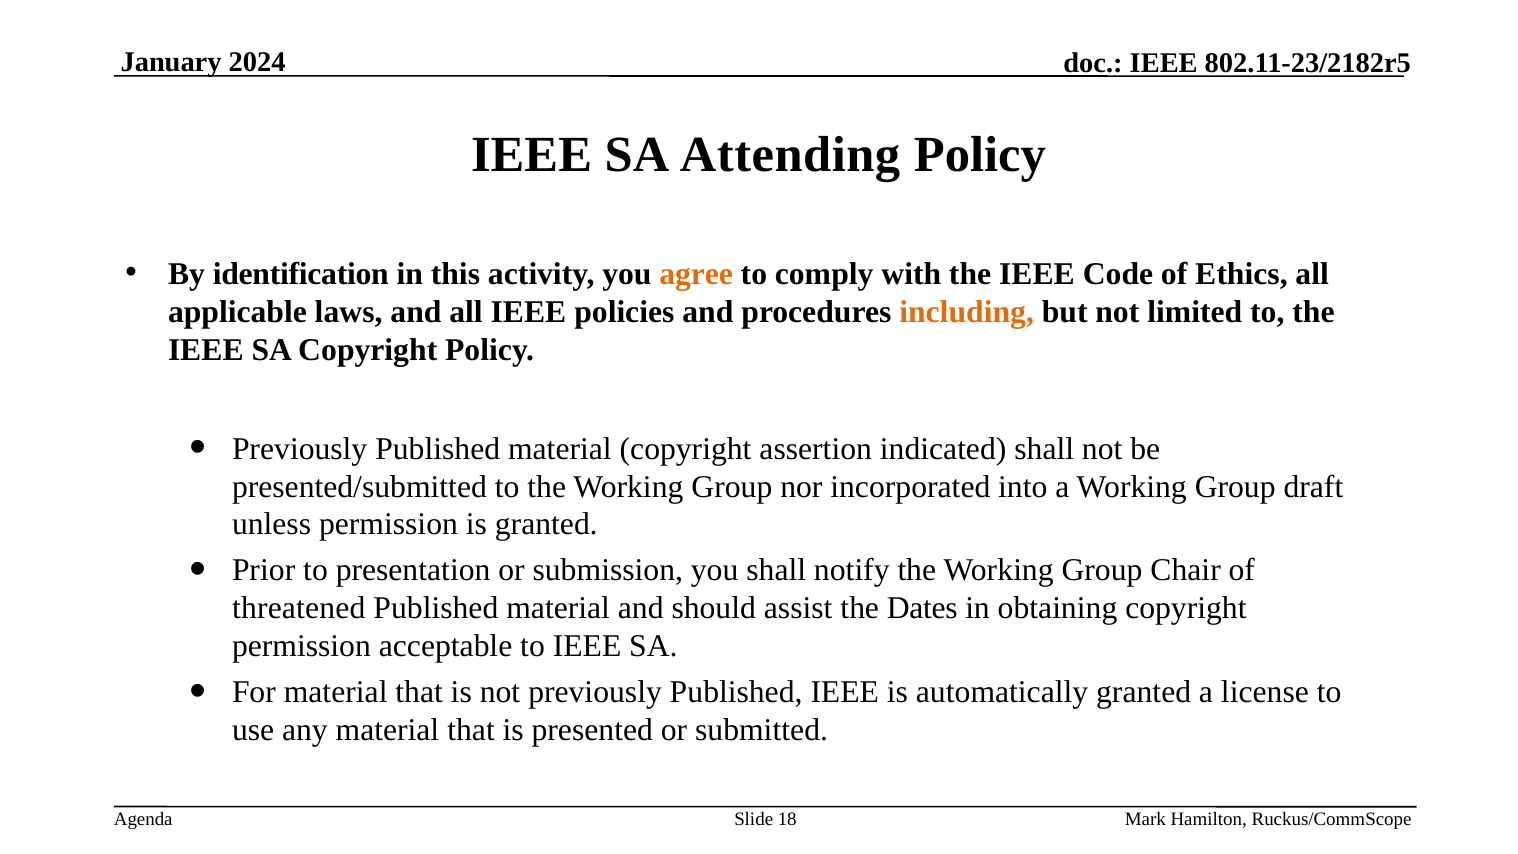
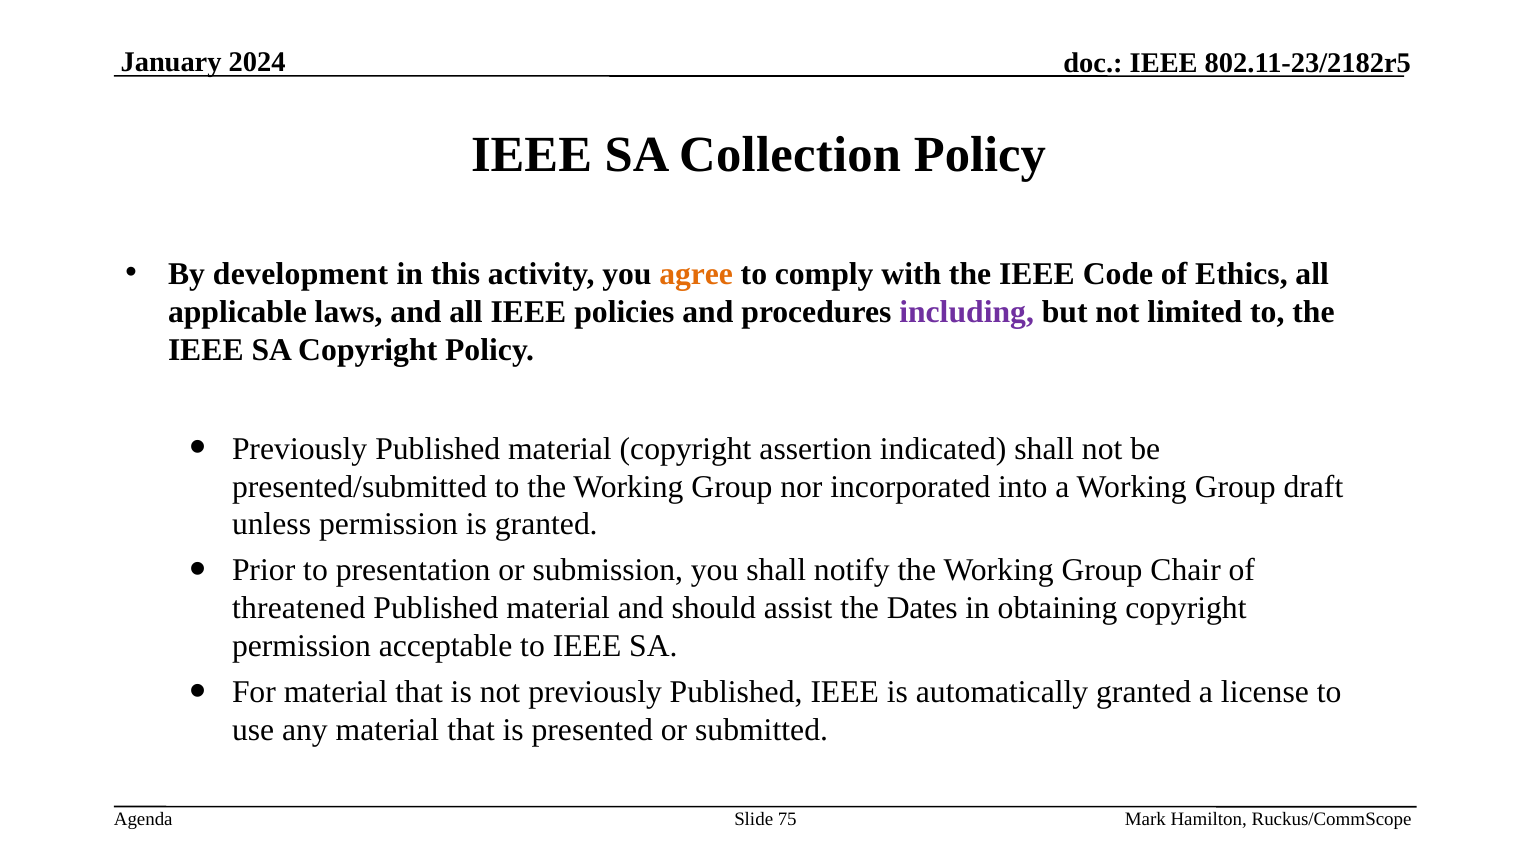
Attending: Attending -> Collection (790, 155)
identification: identification -> development (301, 274)
including colour: orange -> purple (967, 312)
18: 18 -> 75 (787, 819)
